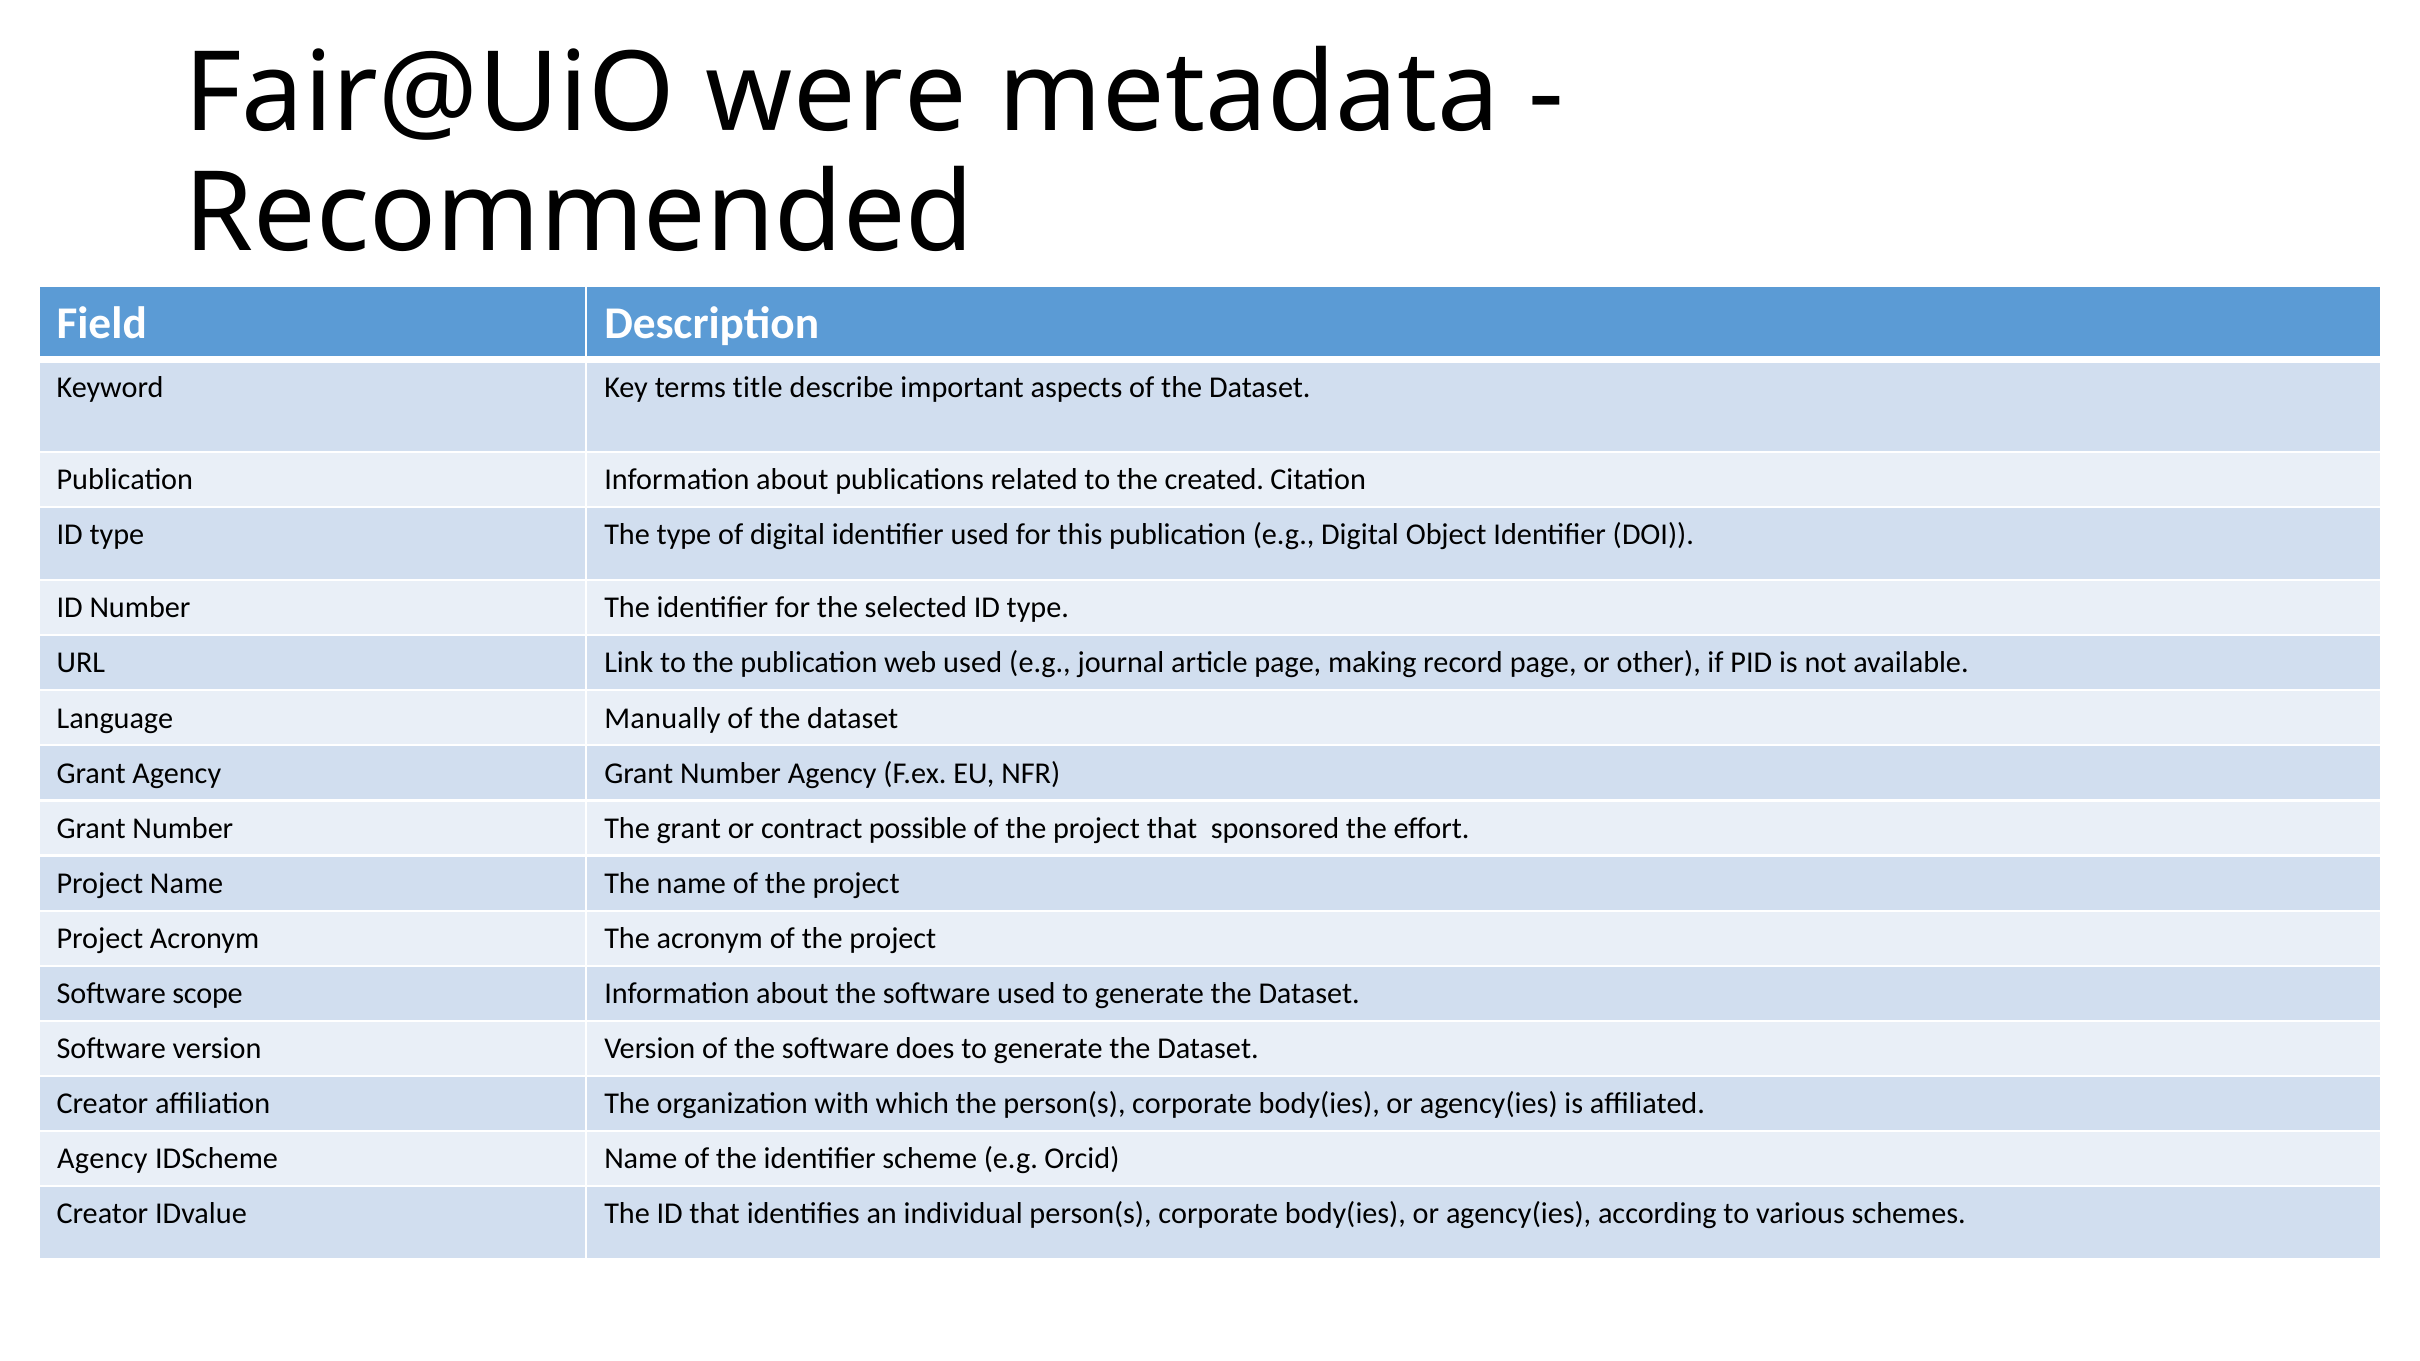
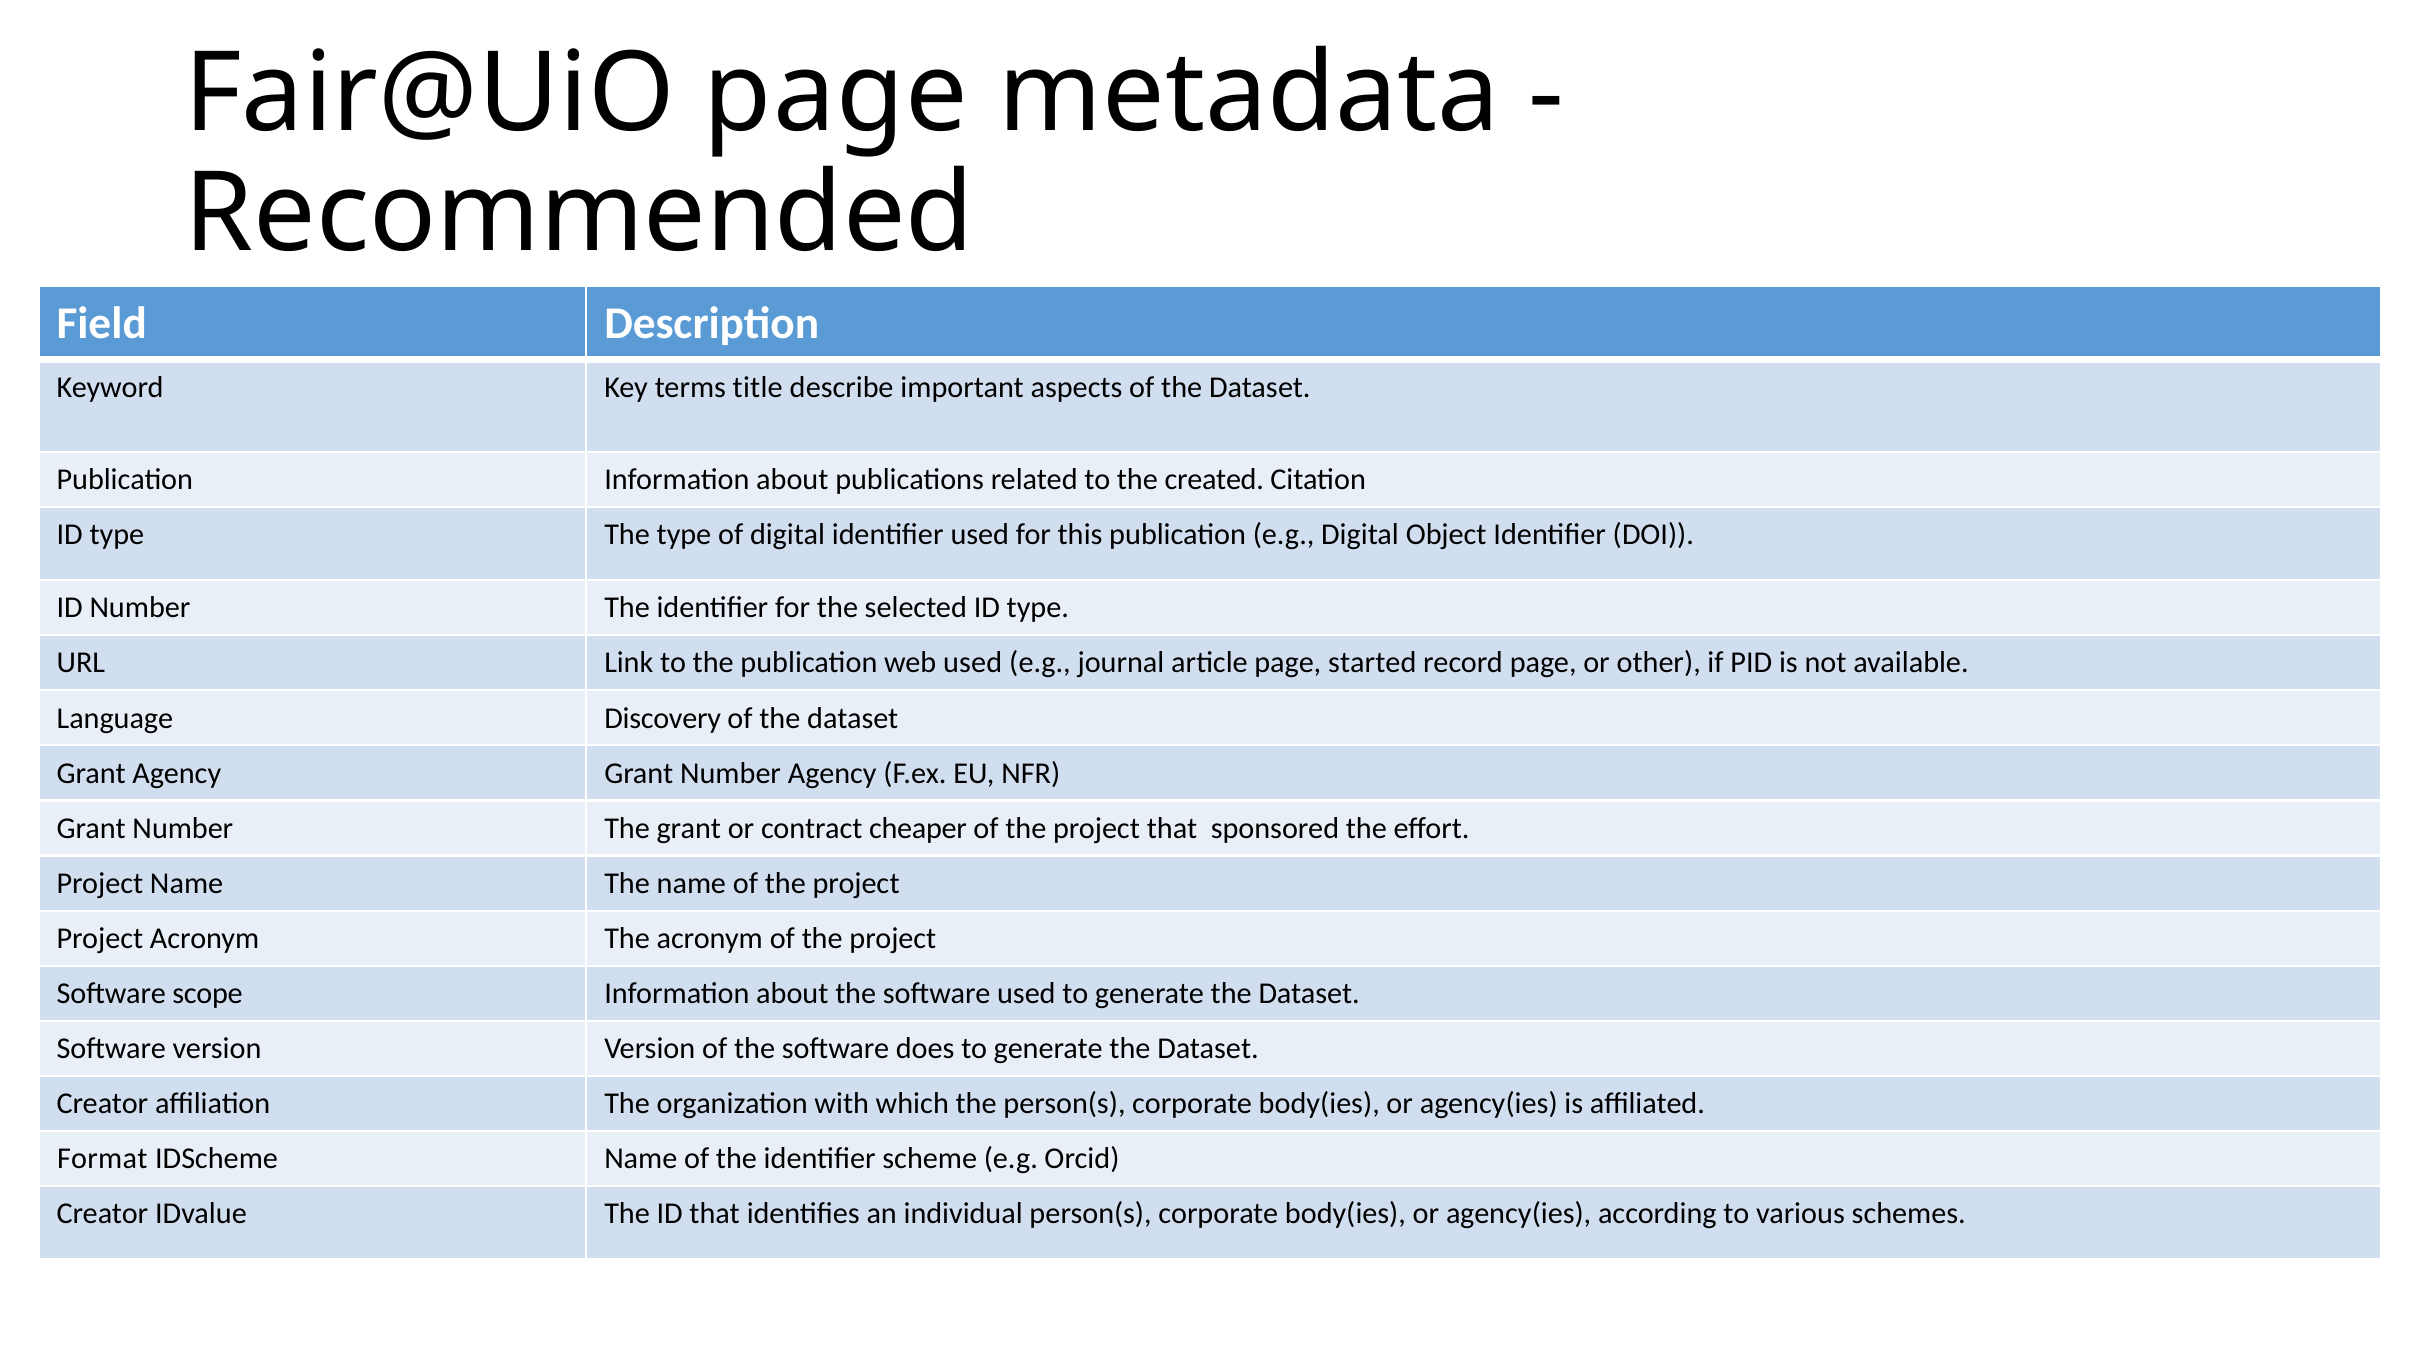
Fair@UiO were: were -> page (836, 94)
making: making -> started (1372, 663)
Manually: Manually -> Discovery (663, 718)
possible: possible -> cheaper (918, 828)
Agency: Agency -> Format (102, 1159)
